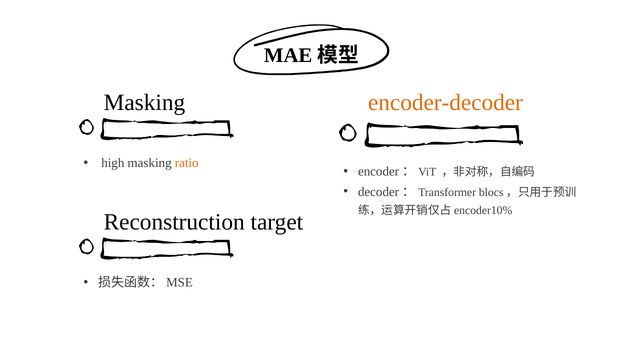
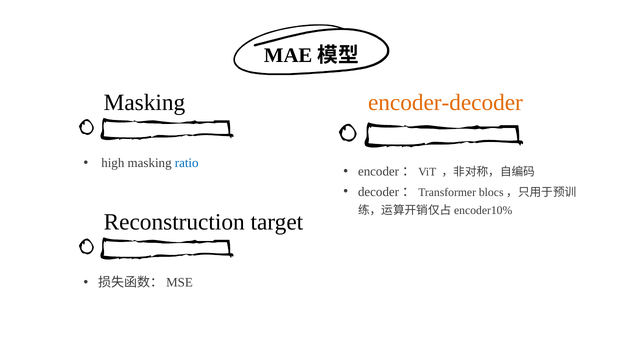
ratio colour: orange -> blue (187, 163)
